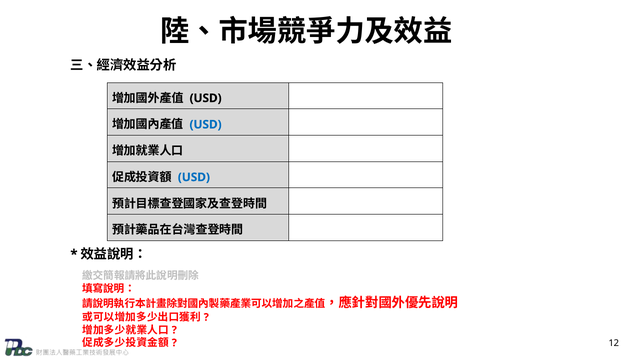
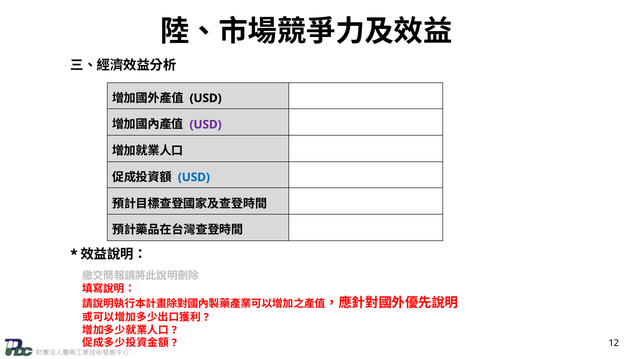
USD colour: blue -> purple (206, 124)
